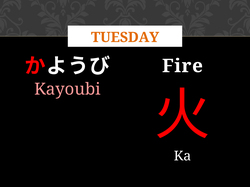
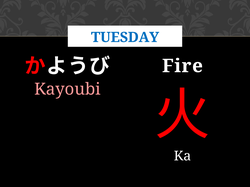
TUESDAY colour: orange -> blue (125, 37)
